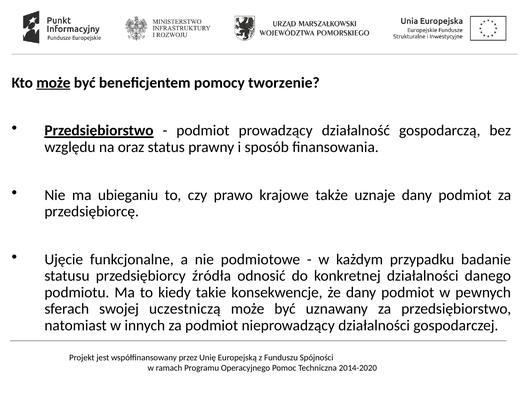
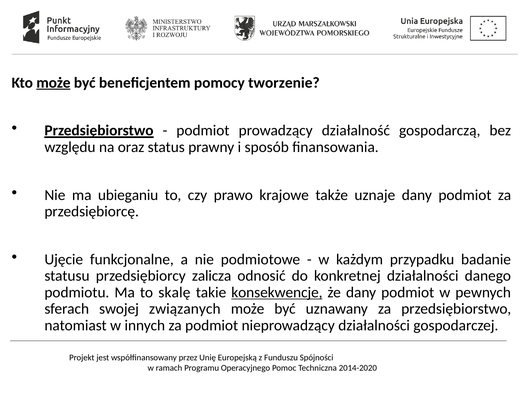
źródła: źródła -> zalicza (212, 276)
kiedy: kiedy -> skalę (174, 293)
konsekwencje underline: none -> present (277, 293)
uczestniczą: uczestniczą -> związanych (185, 310)
